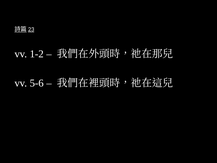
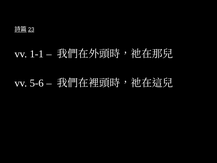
1-2: 1-2 -> 1-1 (37, 54)
